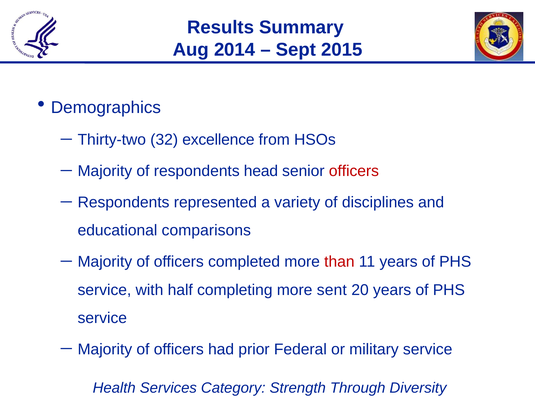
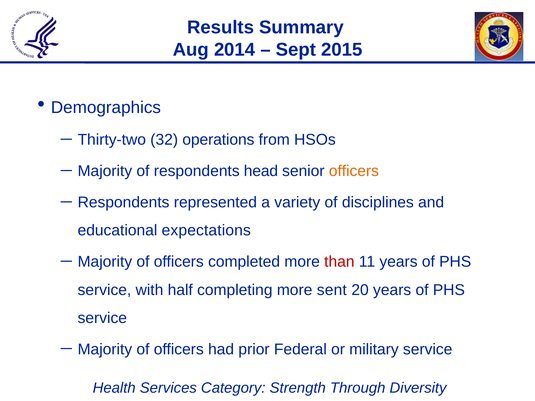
excellence: excellence -> operations (218, 140)
officers colour: red -> orange (354, 171)
comparisons: comparisons -> expectations (206, 231)
